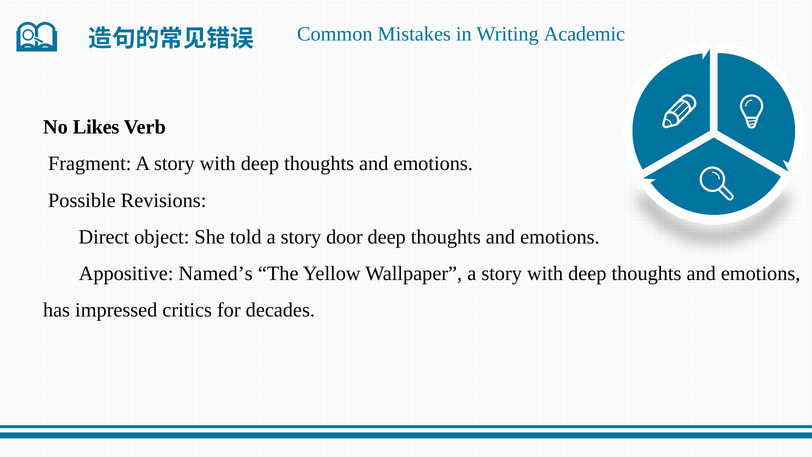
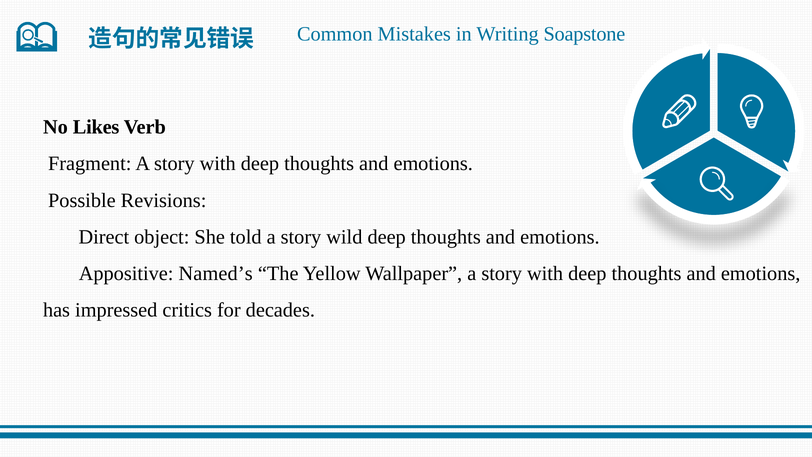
Academic: Academic -> Soapstone (584, 34)
door: door -> wild (344, 237)
